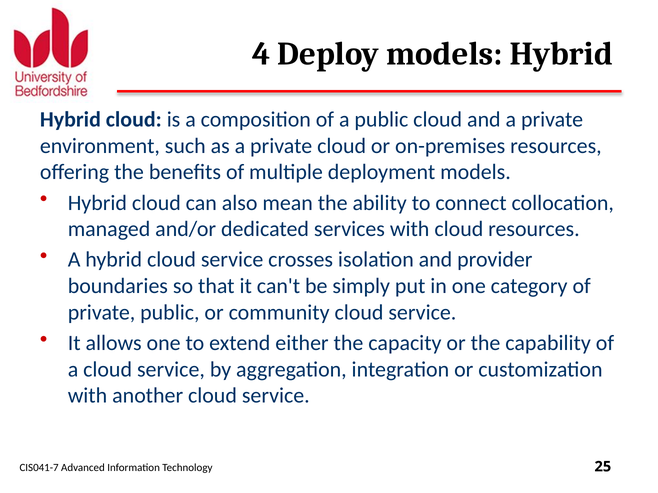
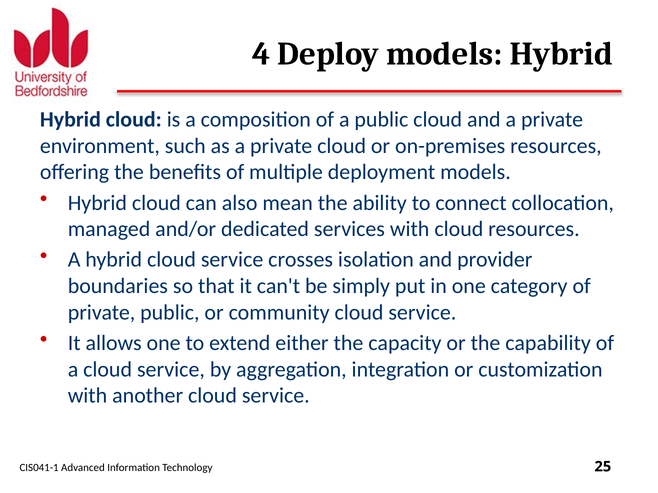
CIS041-7: CIS041-7 -> CIS041-1 (39, 468)
